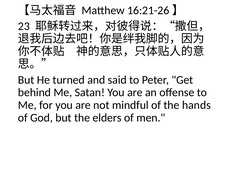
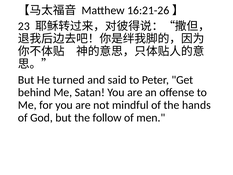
elders: elders -> follow (107, 117)
